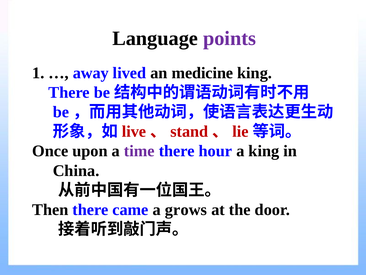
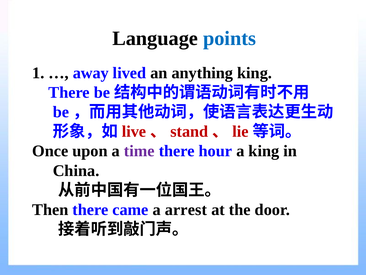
points colour: purple -> blue (230, 38)
medicine: medicine -> anything (202, 73)
grows: grows -> arrest (186, 209)
